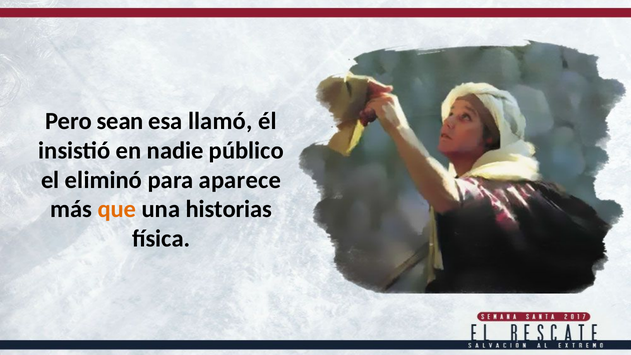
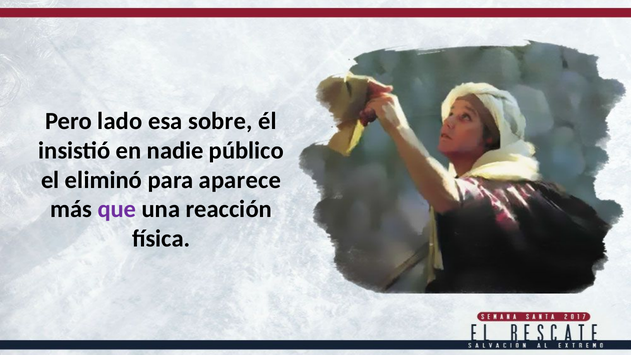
sean: sean -> lado (120, 121)
llamó: llamó -> sobre (220, 121)
que colour: orange -> purple (117, 209)
historias: historias -> reacción (229, 209)
